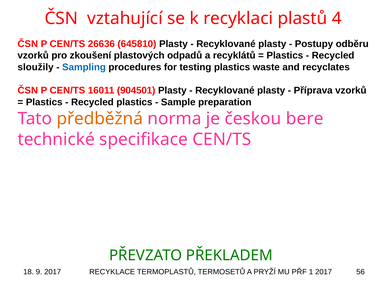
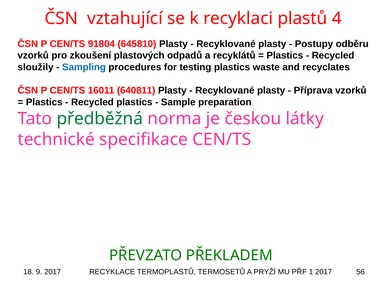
26636: 26636 -> 91804 (101, 44)
904501: 904501 -> 640811 (136, 90)
předběžná colour: orange -> green (100, 119)
bere: bere -> látky (305, 119)
